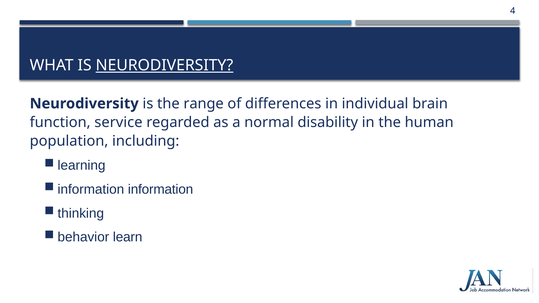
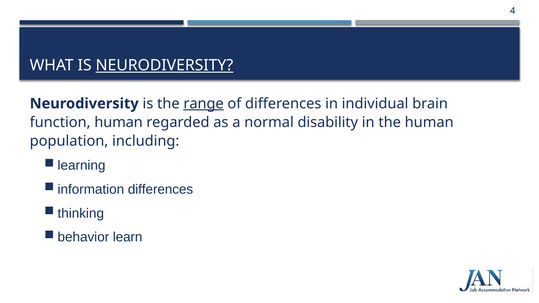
range underline: none -> present (204, 104)
function service: service -> human (119, 122)
information: information -> differences (161, 190)
